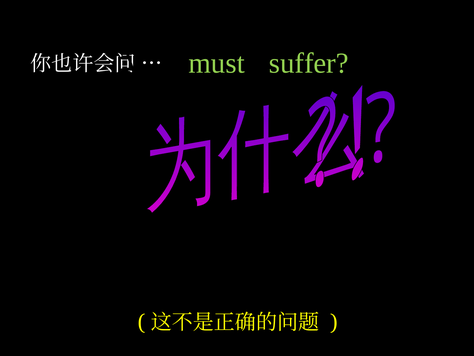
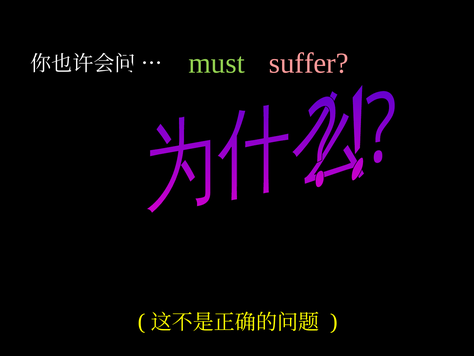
suffer colour: light green -> pink (309, 63)
